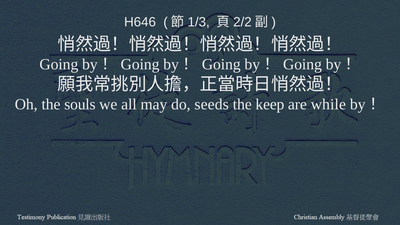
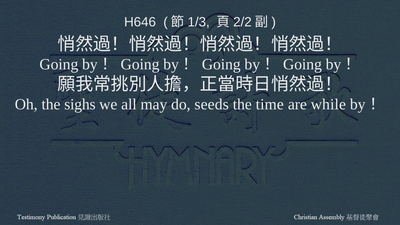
souls: souls -> sighs (80, 104)
keep: keep -> time (270, 104)
